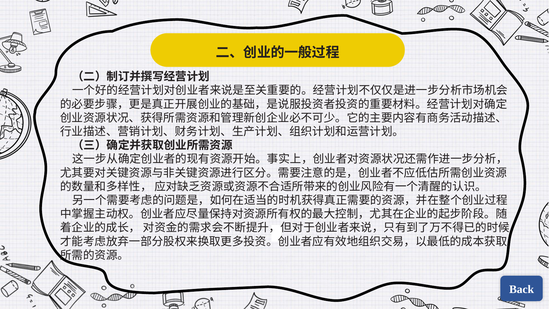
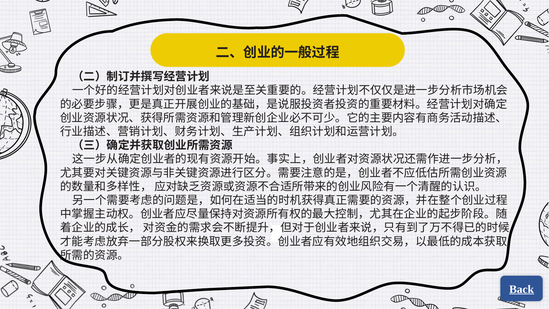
Back underline: none -> present (522, 289)
